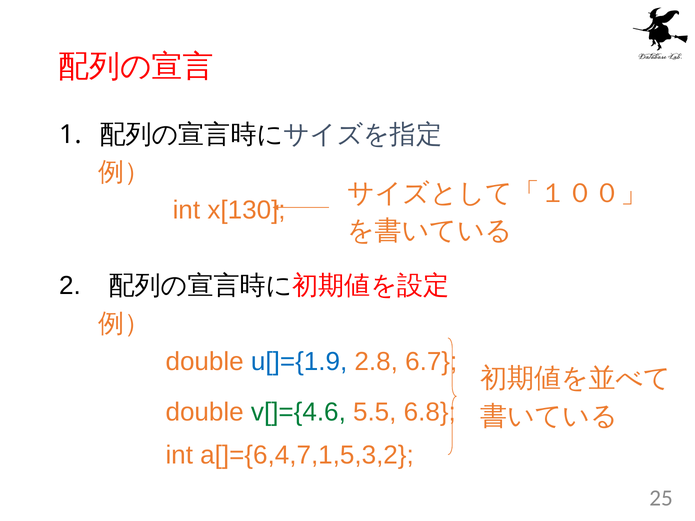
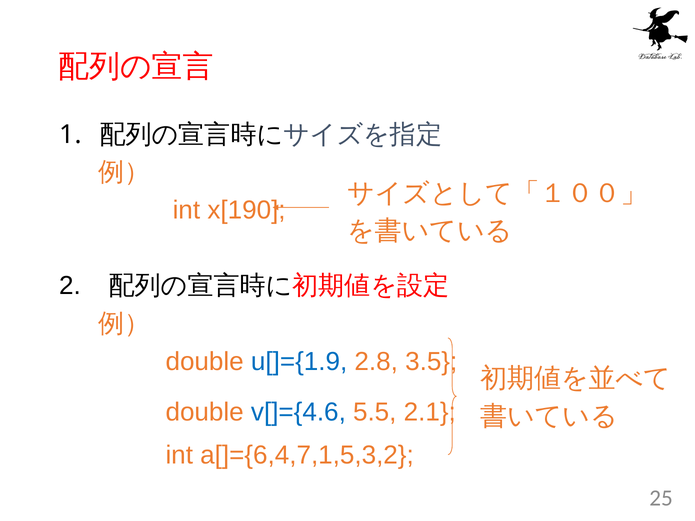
x[130: x[130 -> x[190 (247, 210)
6.7: 6.7 -> 3.5 (431, 362)
v[]={4.6 colour: green -> blue (298, 412)
6.8: 6.8 -> 2.1 (430, 412)
